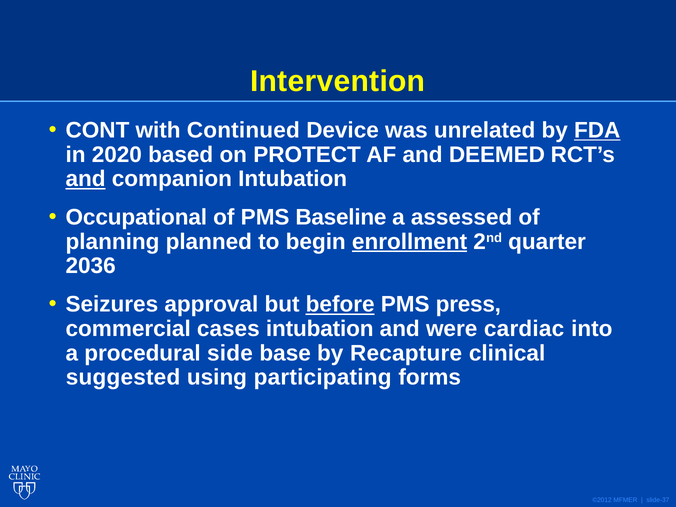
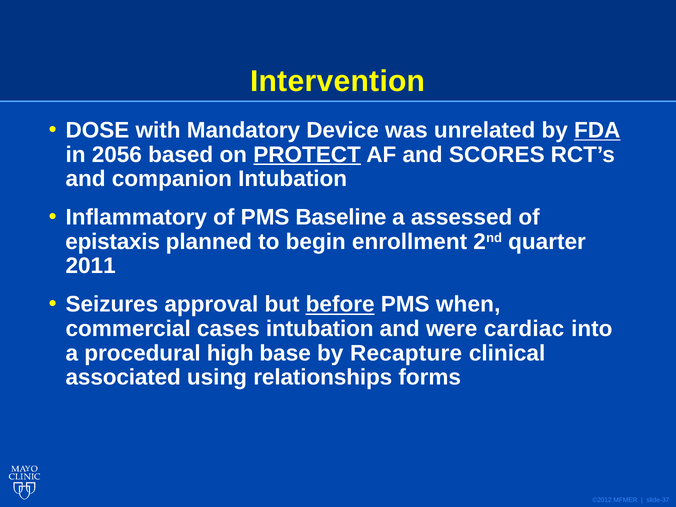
CONT: CONT -> DOSE (97, 130)
Continued: Continued -> Mandatory (243, 130)
2020: 2020 -> 2056 (117, 155)
PROTECT underline: none -> present (307, 155)
DEEMED: DEEMED -> SCORES (497, 155)
and underline: present -> none (86, 179)
Occupational: Occupational -> Inflammatory (136, 217)
planning: planning -> epistaxis (113, 242)
enrollment underline: present -> none (410, 242)
2036: 2036 -> 2011 (91, 266)
press: press -> when (468, 304)
side: side -> high (230, 353)
suggested: suggested -> associated (123, 377)
participating: participating -> relationships (323, 377)
